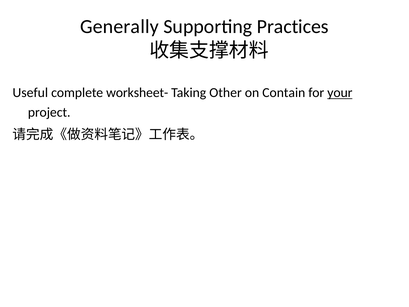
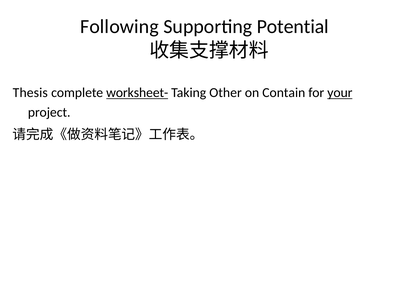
Generally: Generally -> Following (119, 27)
Practices: Practices -> Potential (293, 27)
Useful: Useful -> Thesis (30, 93)
worksheet- underline: none -> present (137, 93)
